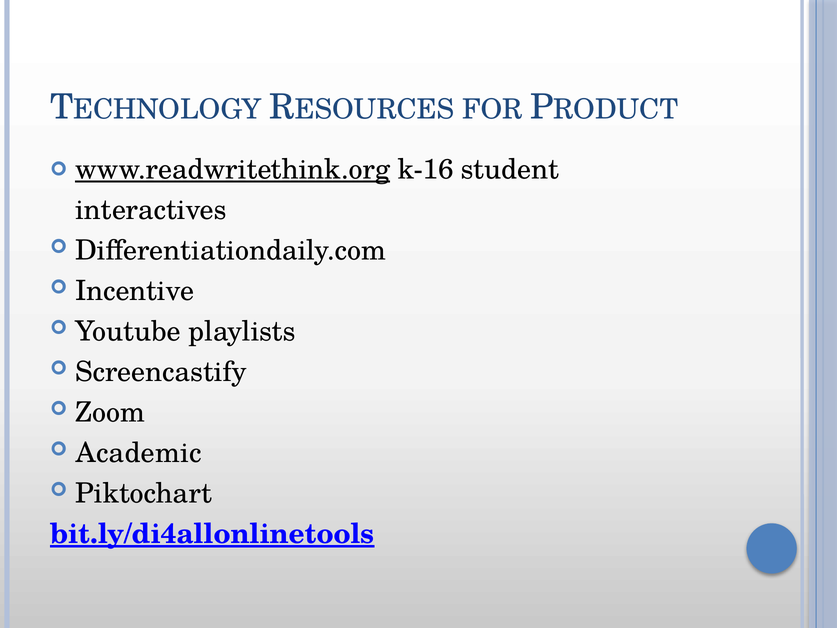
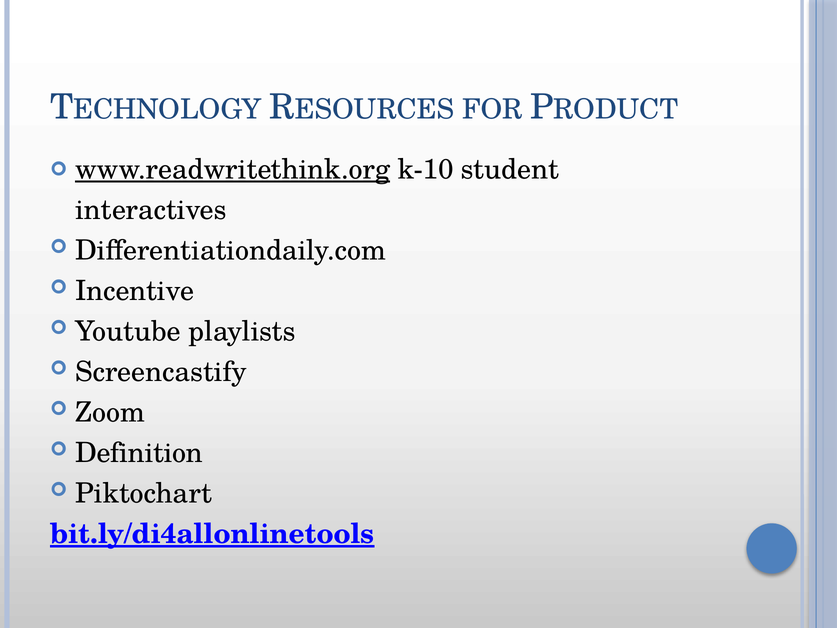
k-16: k-16 -> k-10 (426, 169)
Academic: Academic -> Definition (139, 453)
